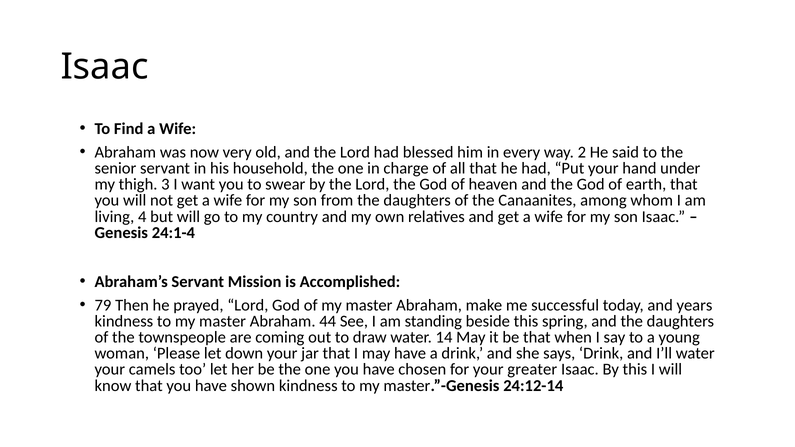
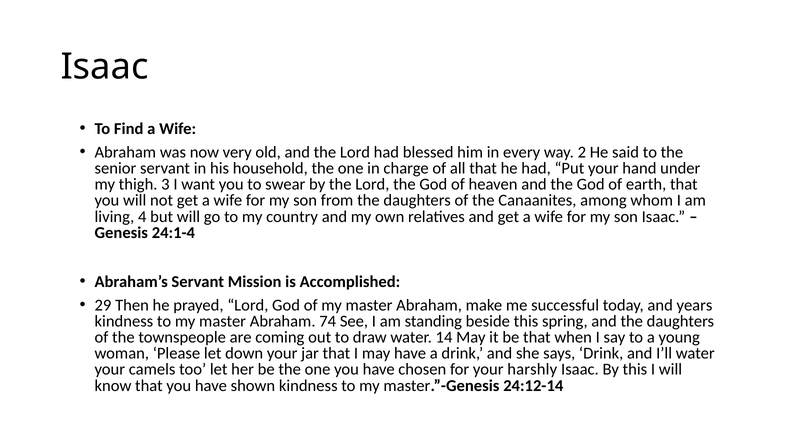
79: 79 -> 29 (103, 305)
44: 44 -> 74 (328, 321)
greater: greater -> harshly (532, 370)
